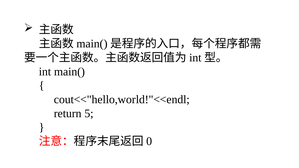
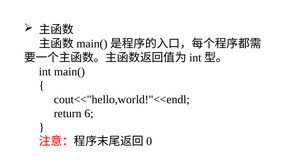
5: 5 -> 6 (89, 114)
